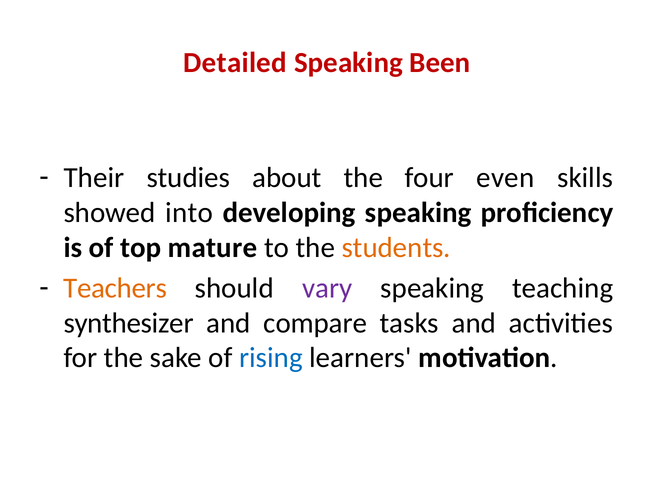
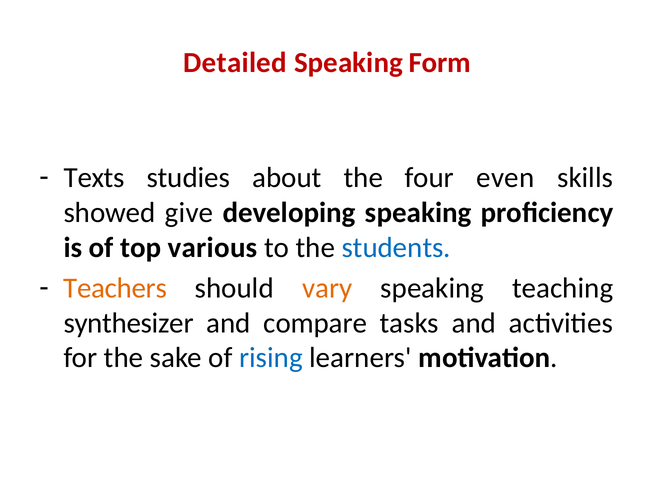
Been: Been -> Form (440, 62)
Their: Their -> Texts (94, 178)
into: into -> give (189, 212)
mature: mature -> various (213, 247)
students colour: orange -> blue (396, 247)
vary colour: purple -> orange (327, 288)
